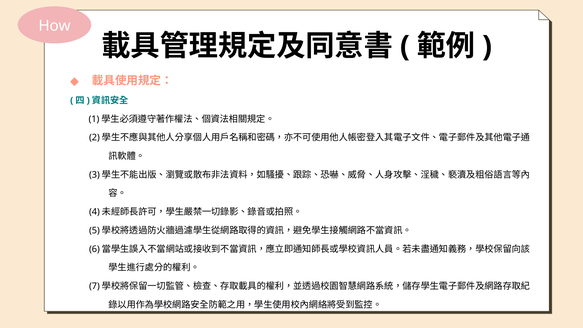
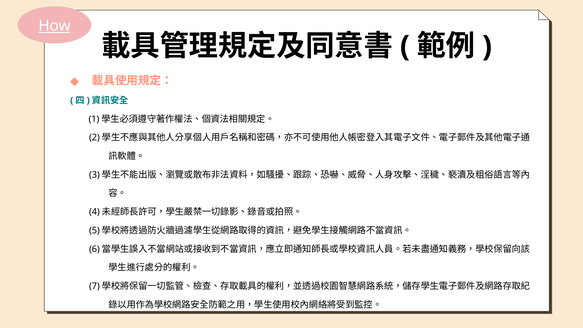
How underline: none -> present (54, 26)
